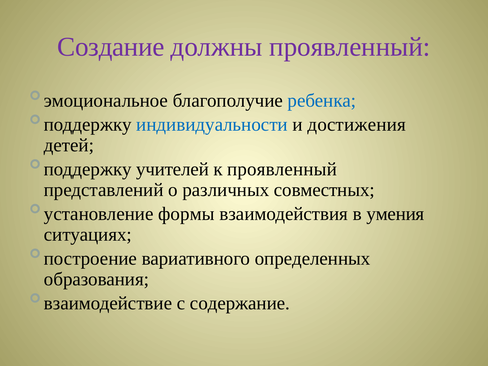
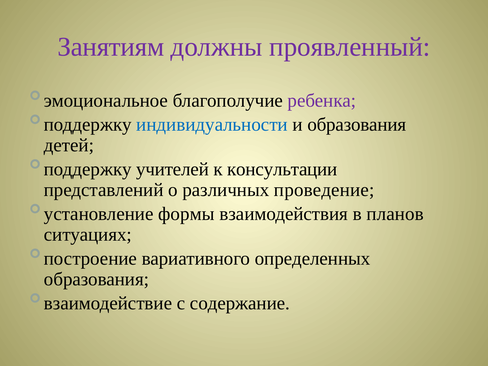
Создание: Создание -> Занятиям (111, 47)
ребенка colour: blue -> purple (322, 101)
и достижения: достижения -> образования (357, 125)
к проявленный: проявленный -> консультации (282, 169)
совместных: совместных -> проведение (324, 190)
умения: умения -> планов (395, 214)
